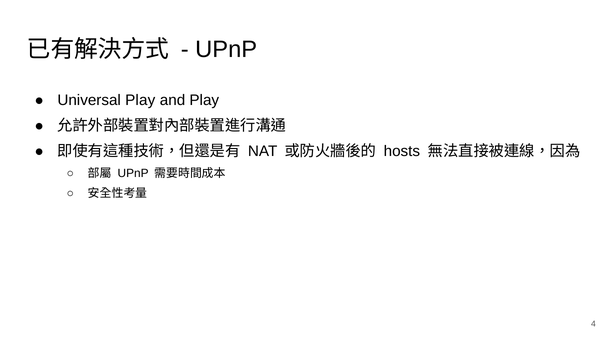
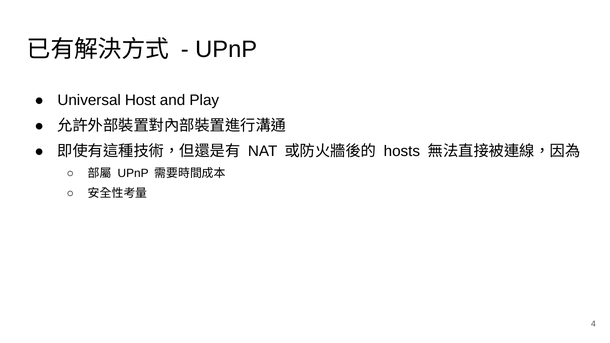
Universal Play: Play -> Host (140, 100)
